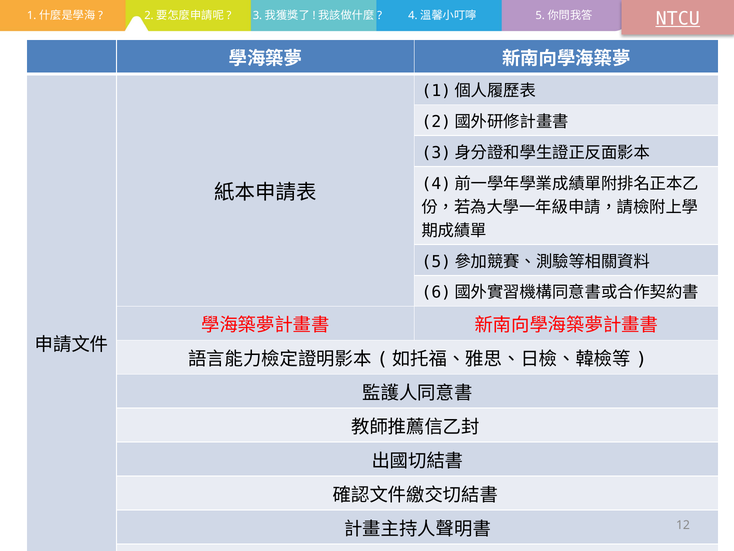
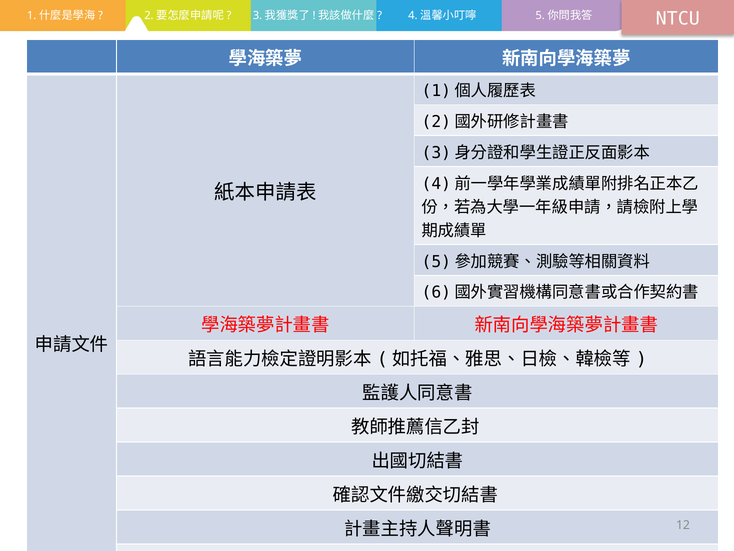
NTCU underline: present -> none (678, 18)
